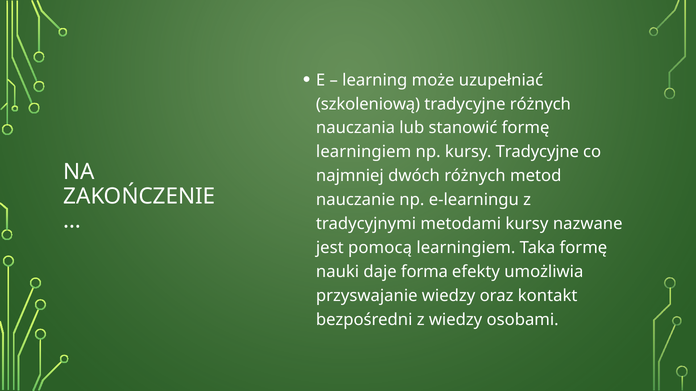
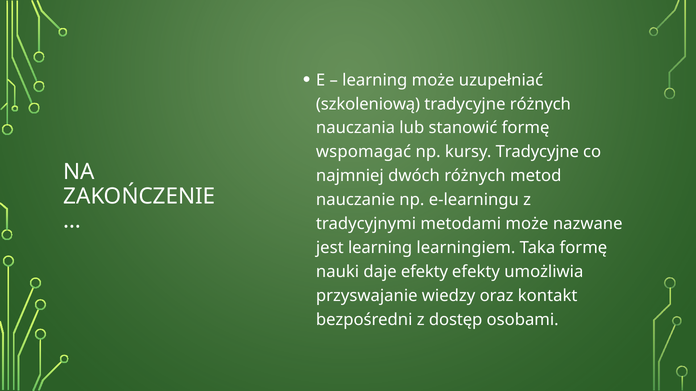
learningiem: learningiem -> wspomagać (364, 152)
metodami kursy: kursy -> może (527, 224)
jest pomocą: pomocą -> learning (380, 248)
daje forma: forma -> efekty (424, 272)
z wiedzy: wiedzy -> dostęp (456, 320)
